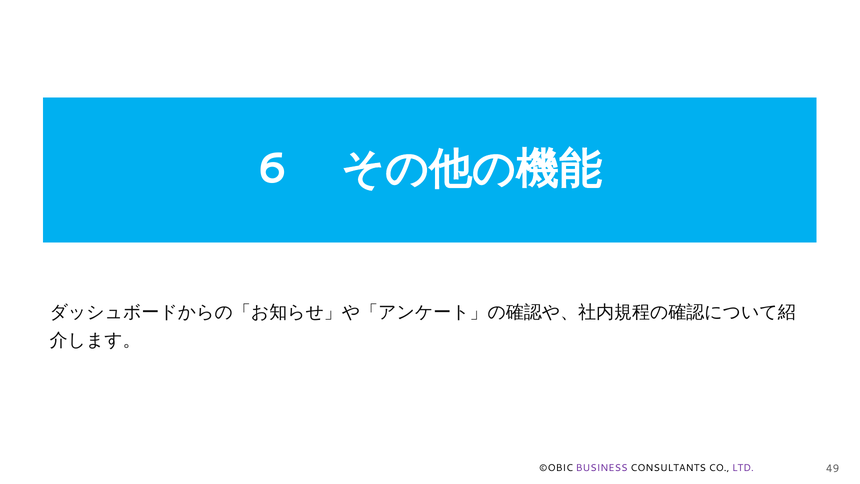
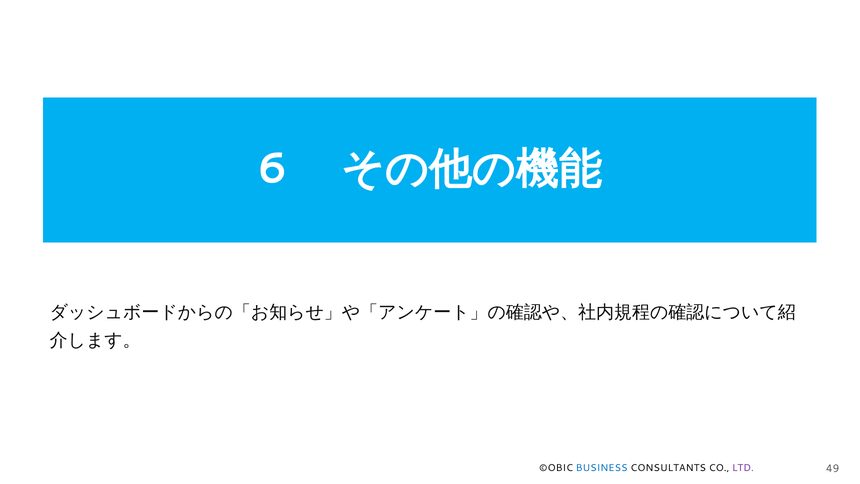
BUSINESS colour: purple -> blue (602, 468)
